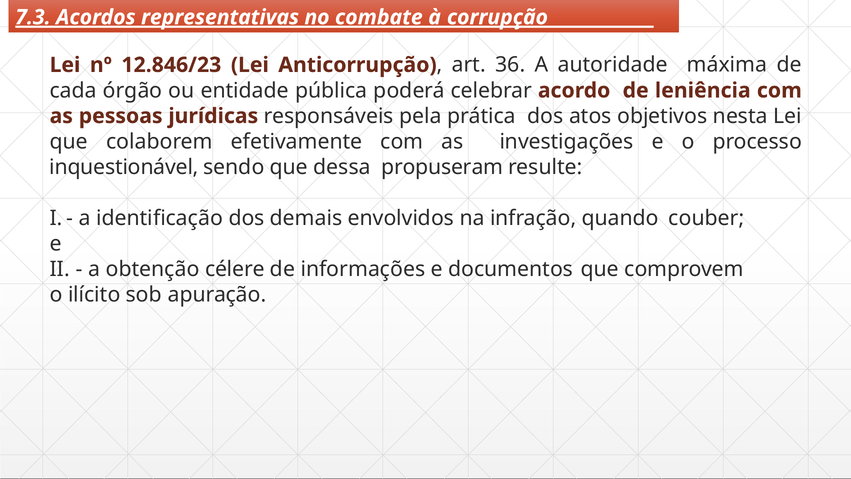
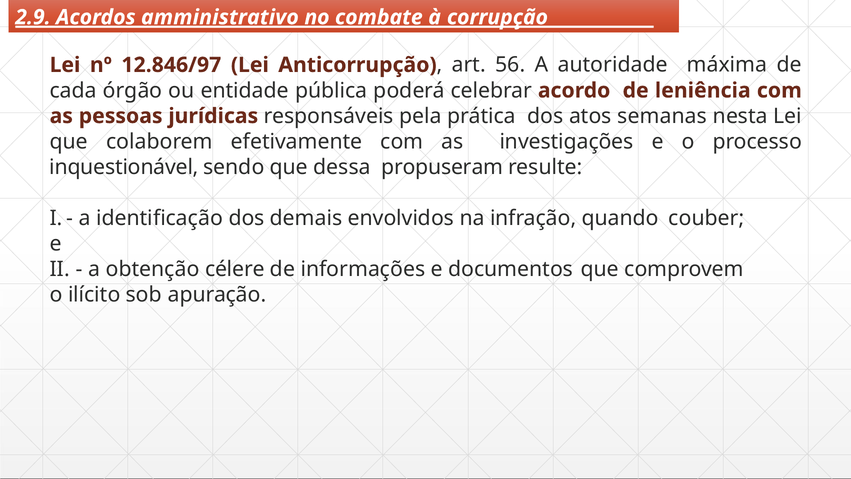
7.3: 7.3 -> 2.9 (33, 17)
representativas: representativas -> amministrativo (220, 17)
12.846/23: 12.846/23 -> 12.846/97 (171, 65)
36: 36 -> 56 (510, 65)
objetivos: objetivos -> semanas (662, 116)
